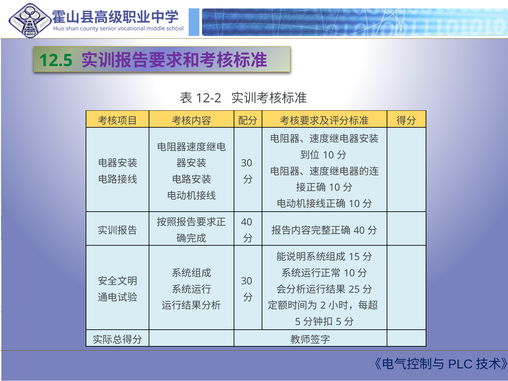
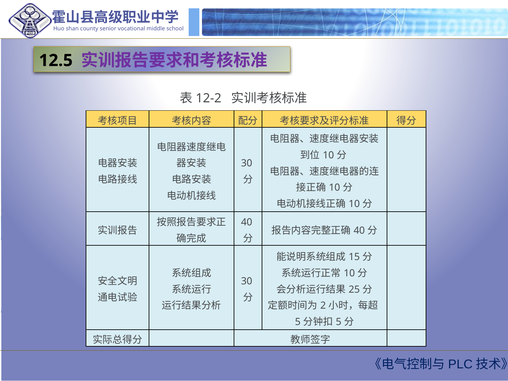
12.5 colour: green -> black (56, 60)
